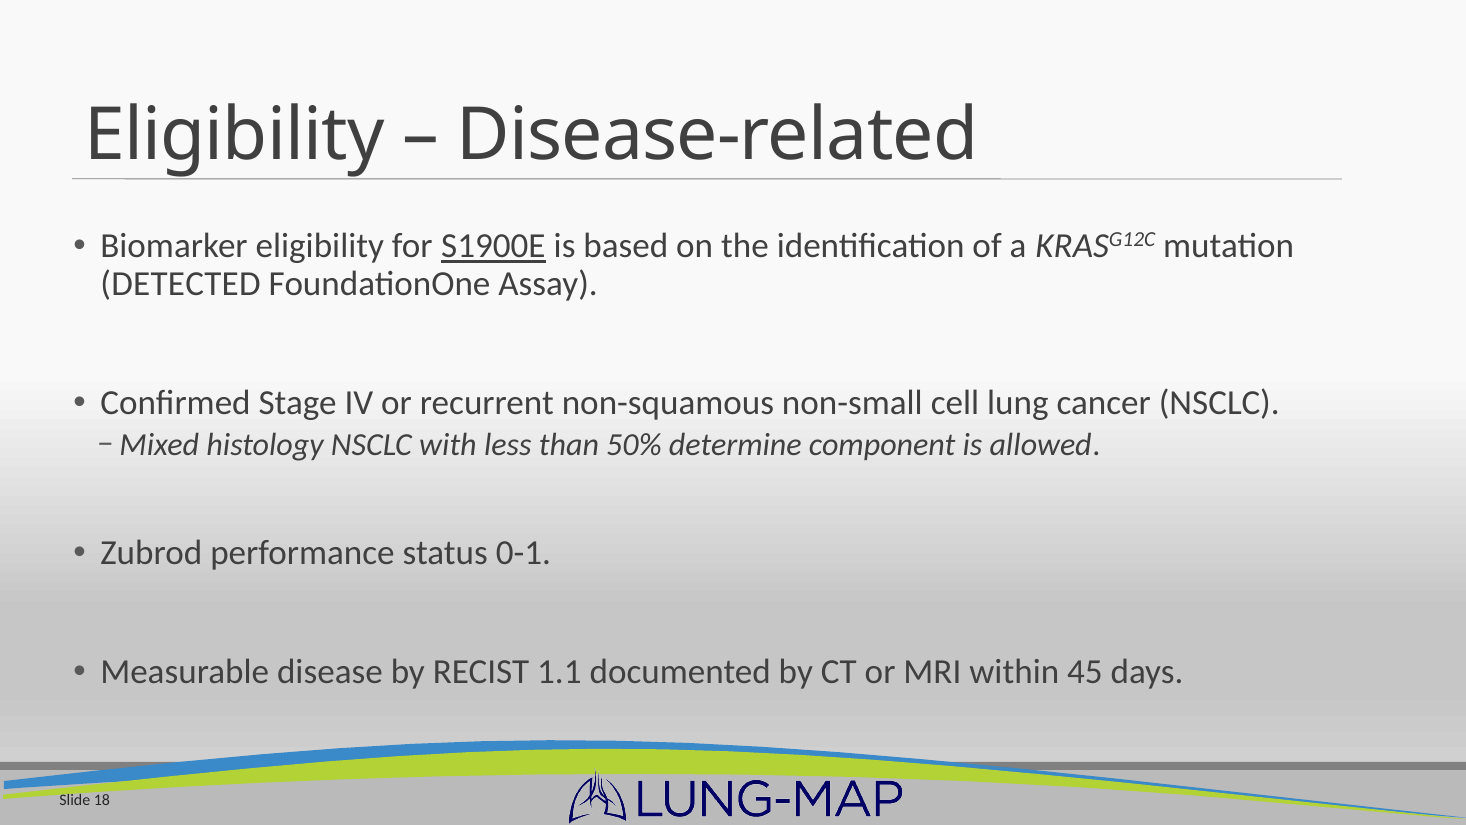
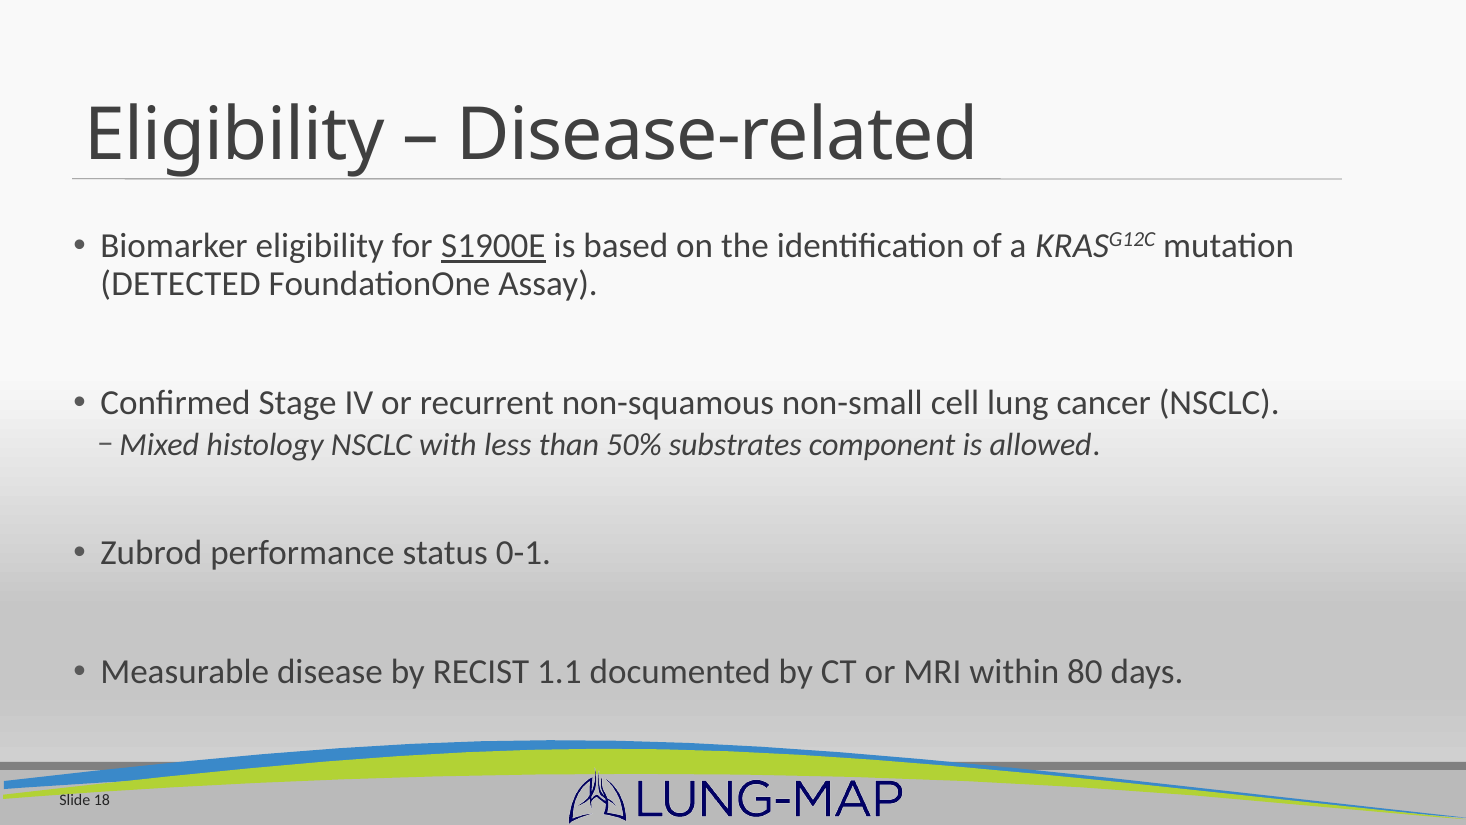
determine: determine -> substrates (735, 445)
45: 45 -> 80 (1085, 671)
